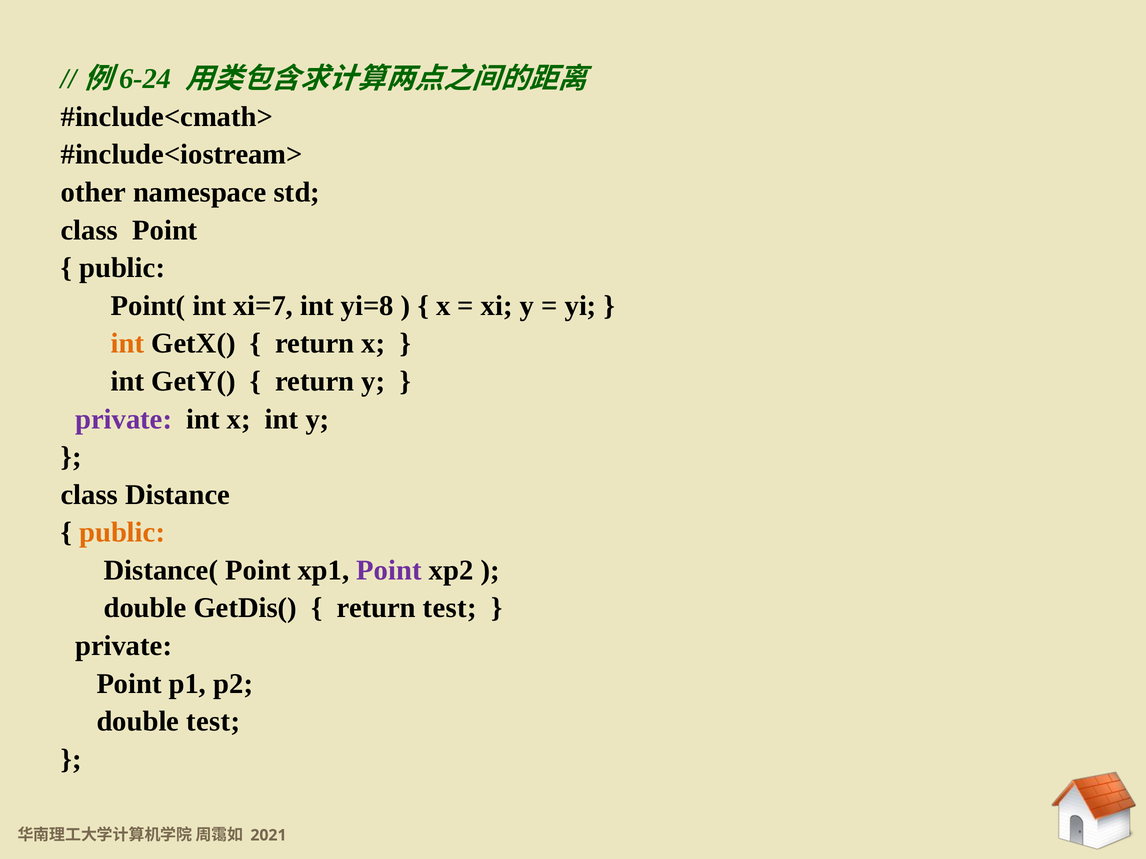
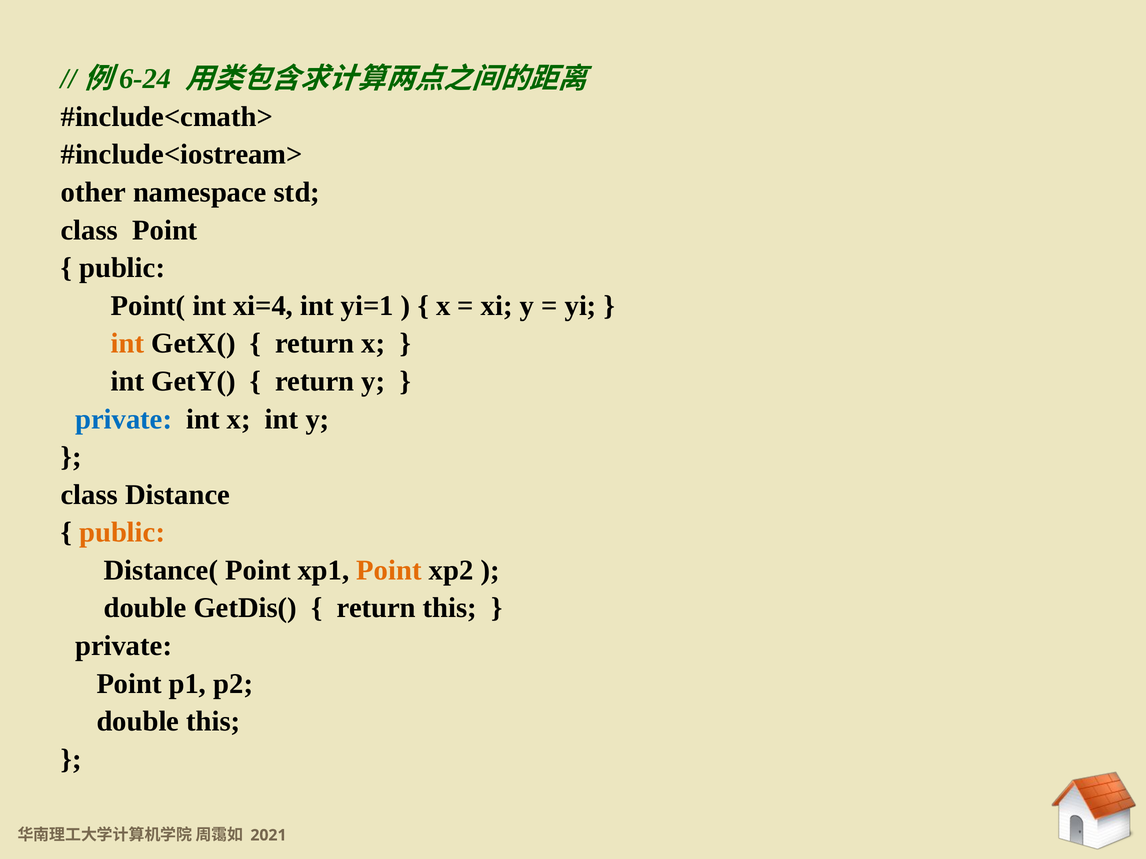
xi=7: xi=7 -> xi=4 (263, 306)
yi=8: yi=8 -> yi=1 (367, 306)
private colour: purple -> blue (124, 419)
Point colour: purple -> orange (389, 571)
return test: test -> this (450, 608)
double test: test -> this (213, 722)
